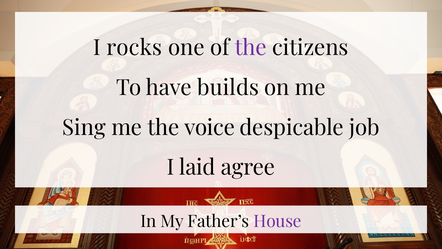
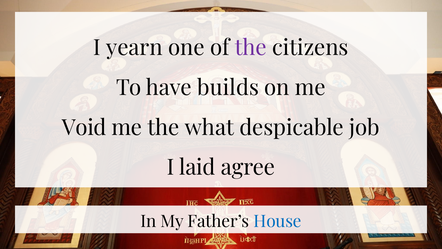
rocks: rocks -> yearn (134, 48)
Sing: Sing -> Void (84, 128)
voice: voice -> what (209, 128)
House colour: purple -> blue (278, 221)
